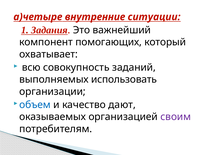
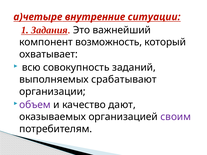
помогающих: помогающих -> возможность (109, 42)
использовать: использовать -> срабатывают (124, 80)
объем colour: blue -> purple (35, 105)
